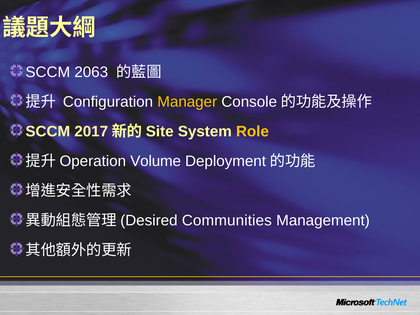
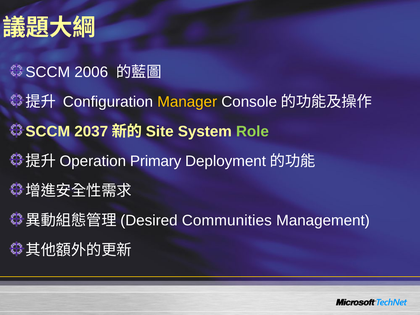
2063: 2063 -> 2006 (91, 72)
2017: 2017 -> 2037 (91, 131)
Role colour: yellow -> light green (252, 131)
Volume: Volume -> Primary (156, 161)
